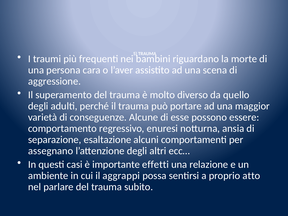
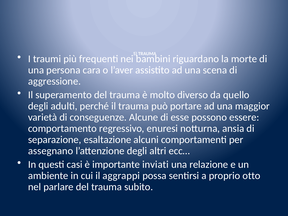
effetti: effetti -> inviati (155, 164)
atto: atto -> otto (251, 176)
